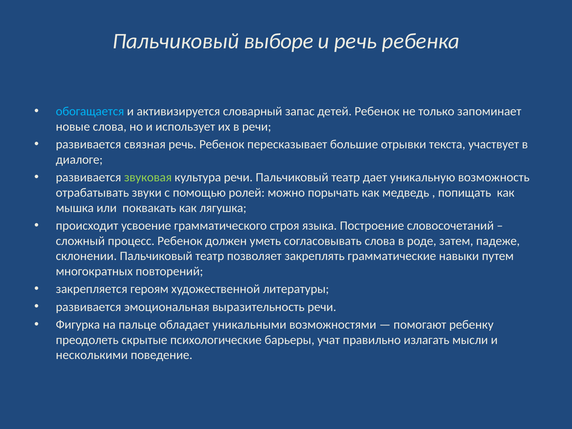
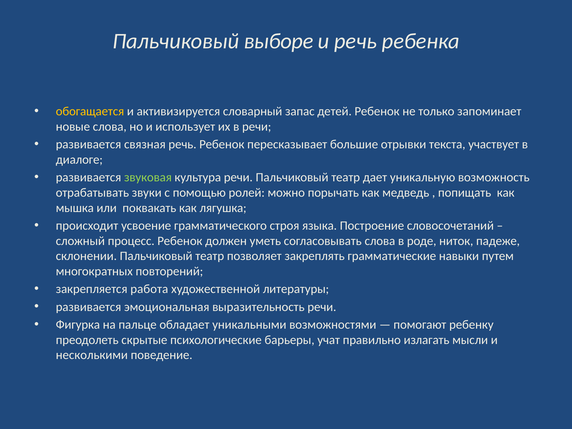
обогащается colour: light blue -> yellow (90, 111)
затем: затем -> ниток (456, 241)
героям: героям -> работа (149, 289)
